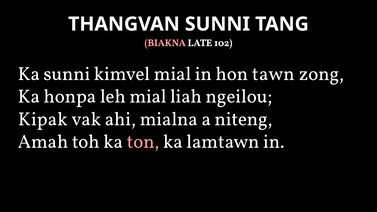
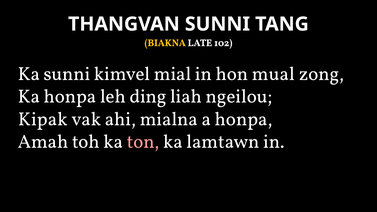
BIAKNA colour: pink -> yellow (165, 43)
tawn: tawn -> mual (273, 74)
leh mial: mial -> ding (148, 97)
a niteng: niteng -> honpa (244, 119)
